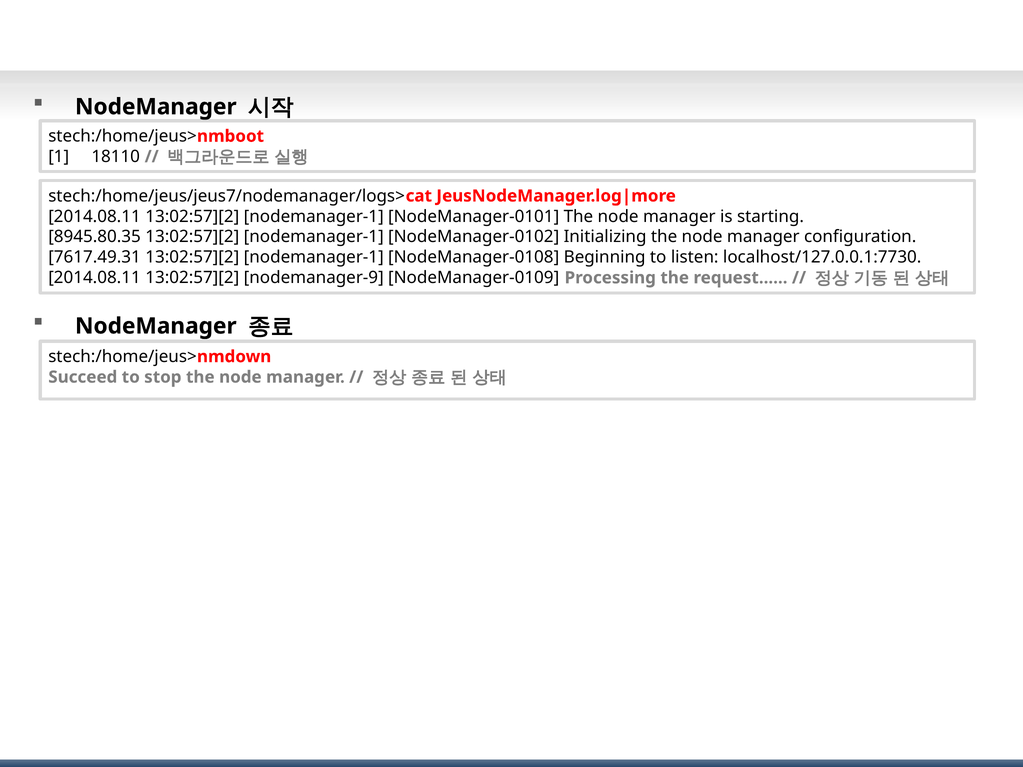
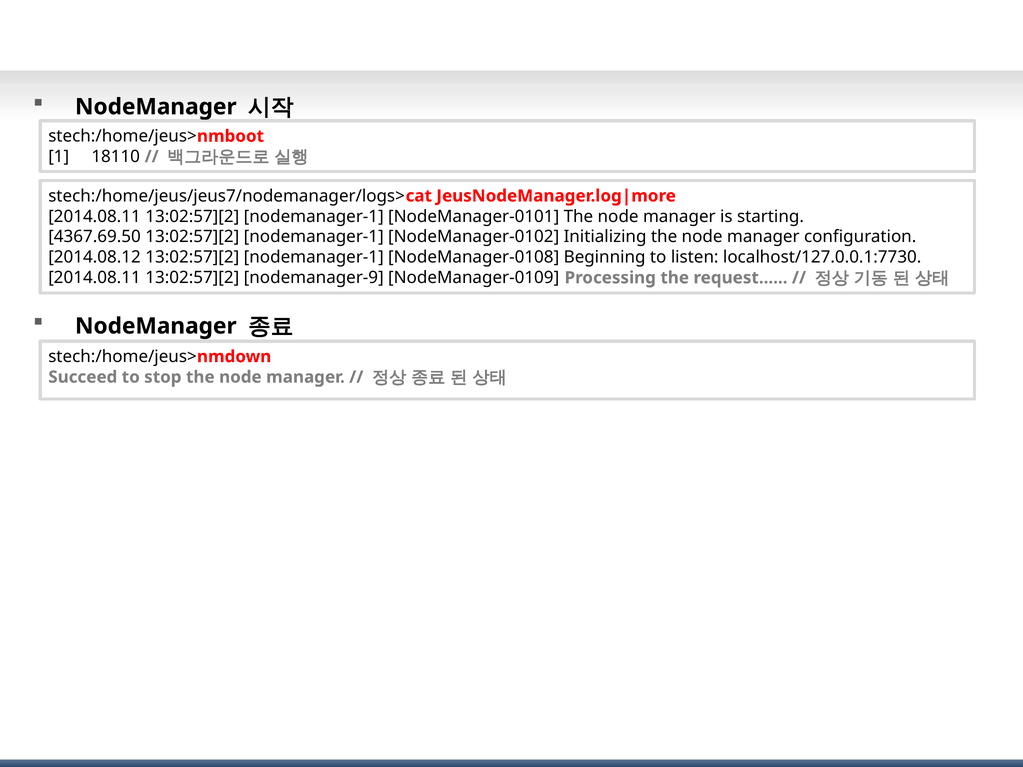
8945.80.35: 8945.80.35 -> 4367.69.50 (95, 237)
7617.49.31: 7617.49.31 -> 2014.08.12 (95, 257)
